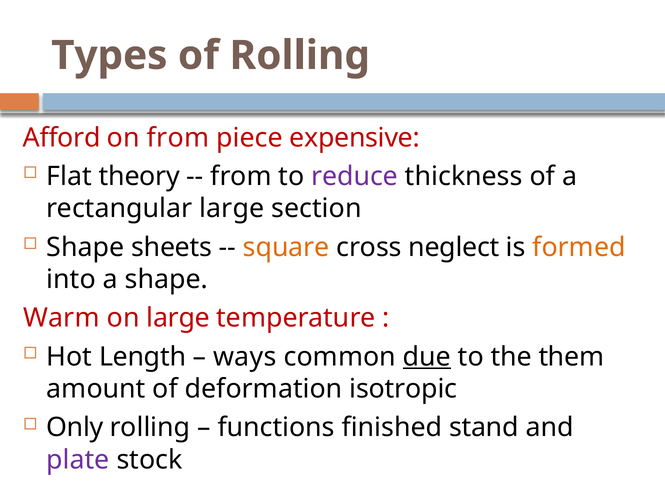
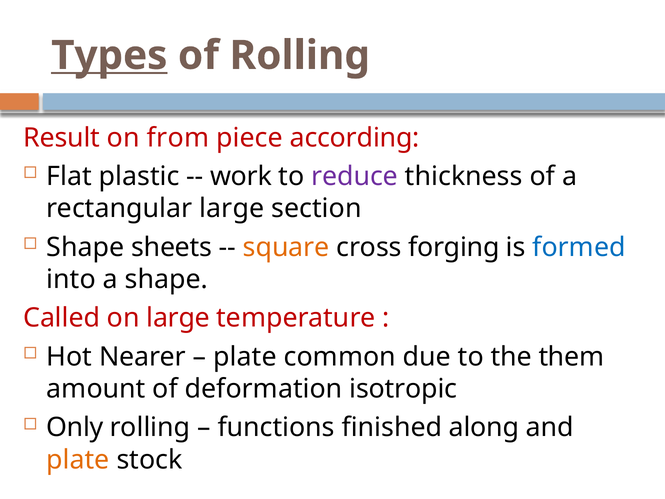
Types underline: none -> present (109, 55)
Afford: Afford -> Result (62, 138)
expensive: expensive -> according (355, 138)
theory: theory -> plastic (139, 176)
from: from -> work (241, 176)
neglect: neglect -> forging (454, 247)
formed colour: orange -> blue (579, 247)
Warm: Warm -> Called (62, 318)
Length: Length -> Nearer (143, 357)
ways: ways -> plate (245, 357)
due underline: present -> none (427, 357)
stand: stand -> along (484, 427)
plate colour: purple -> orange (78, 460)
